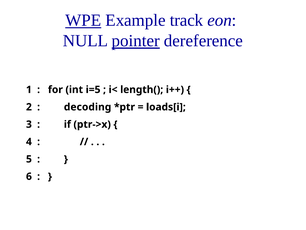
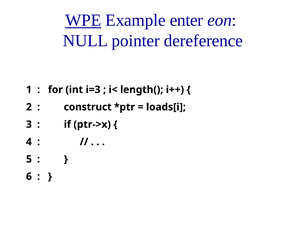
track: track -> enter (187, 20)
pointer underline: present -> none (136, 41)
i=5: i=5 -> i=3 (93, 89)
decoding: decoding -> construct (88, 107)
